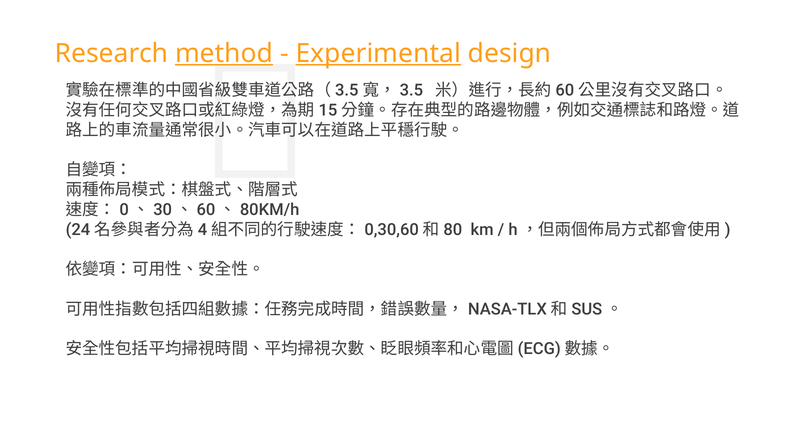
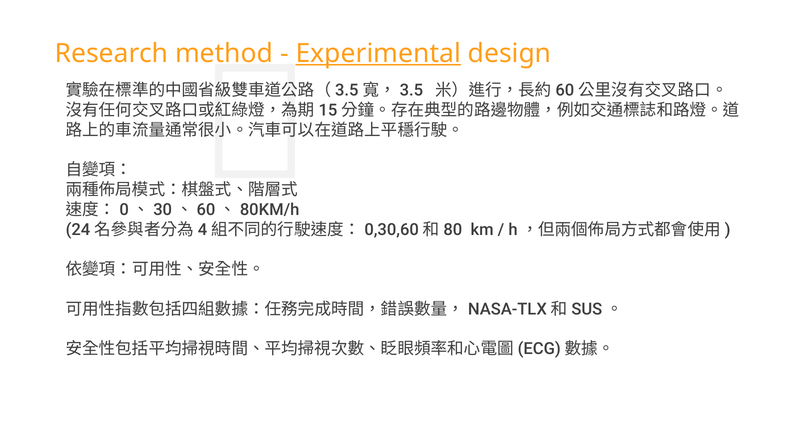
method underline: present -> none (224, 54)
